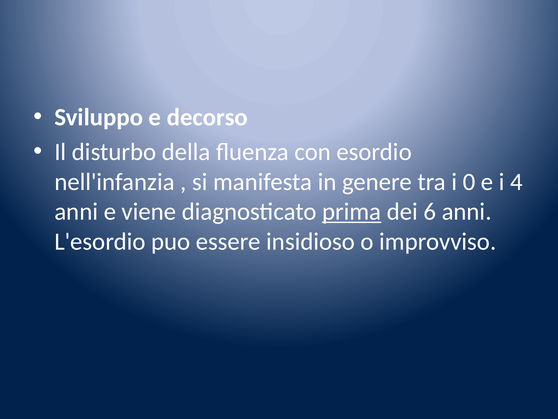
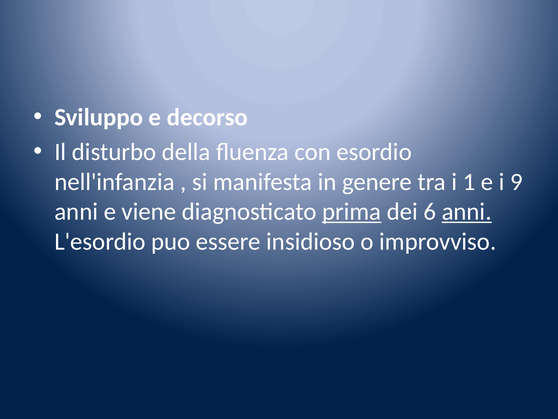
0: 0 -> 1 (469, 182)
4: 4 -> 9 (516, 182)
anni underline: none -> present (467, 211)
